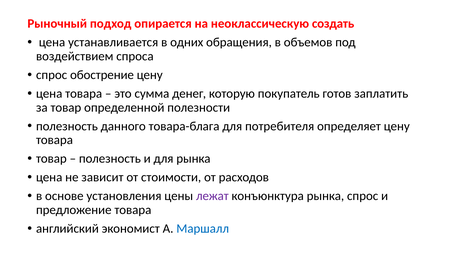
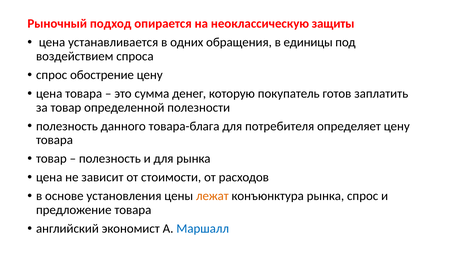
создать: создать -> защиты (333, 24)
объемов: объемов -> единицы (308, 42)
лежат colour: purple -> orange (212, 197)
